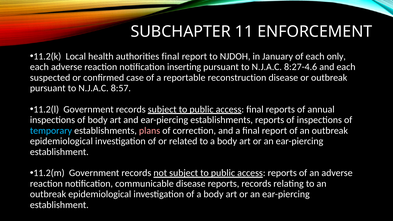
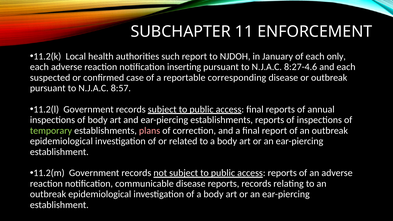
authorities final: final -> such (171, 56)
reconstruction: reconstruction -> corresponding (237, 78)
temporary colour: light blue -> light green (51, 131)
